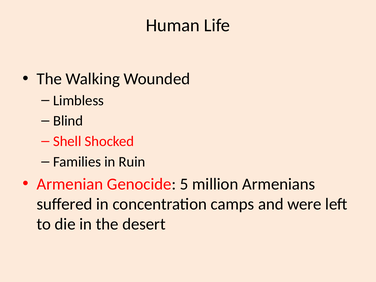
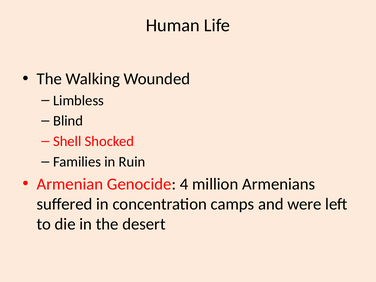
5: 5 -> 4 (184, 184)
